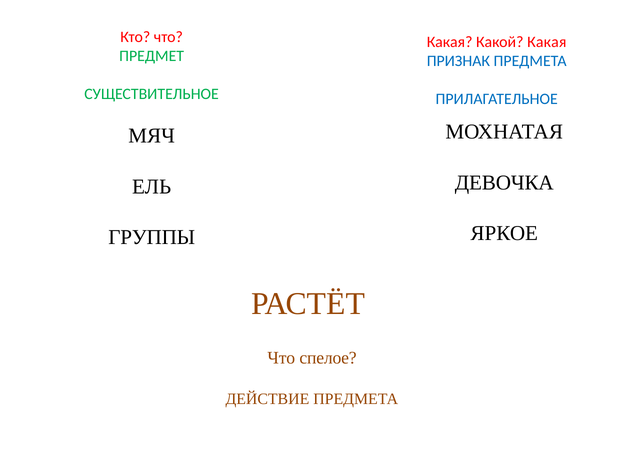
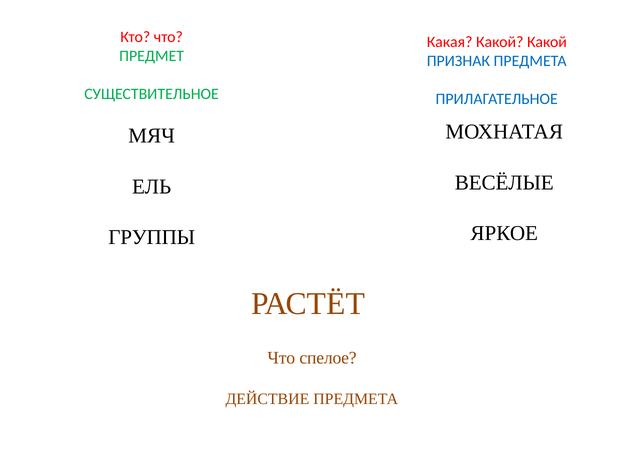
Какой Какая: Какая -> Какой (547, 42)
ДЕВОЧКА: ДЕВОЧКА -> ВЕСЁЛЫЕ (504, 182)
